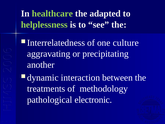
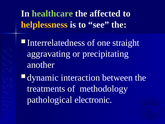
adapted: adapted -> affected (105, 14)
helplessness colour: light green -> yellow (44, 25)
culture: culture -> straight (126, 43)
